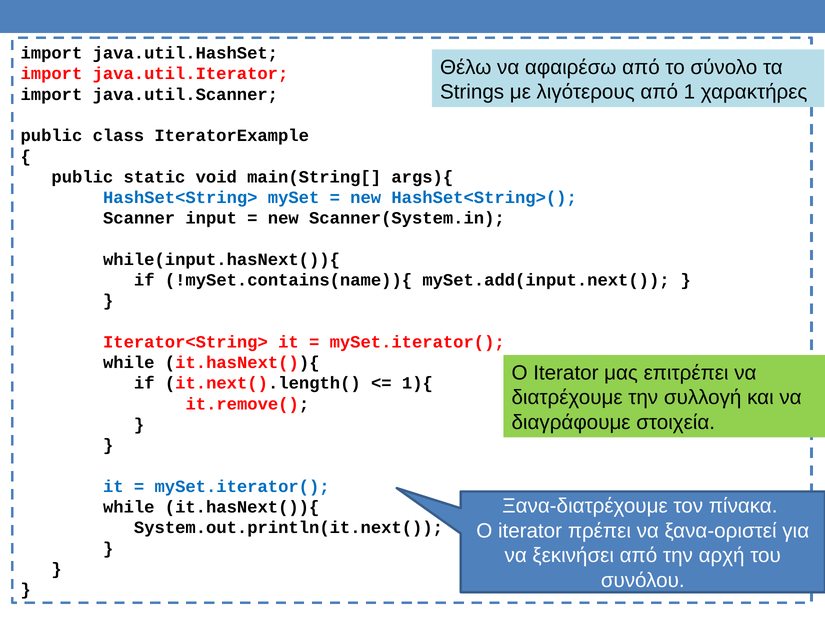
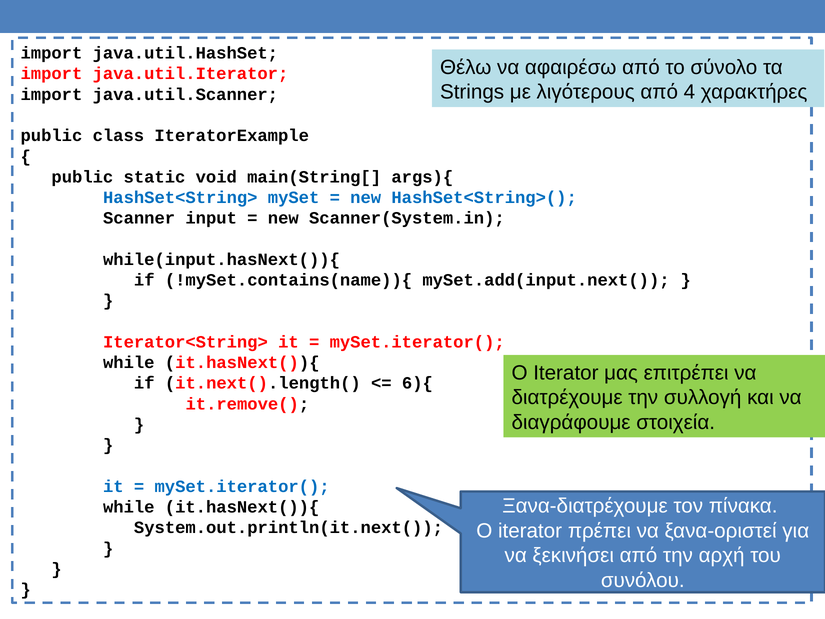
1: 1 -> 4 (689, 92)
1){: 1){ -> 6){ (417, 383)
